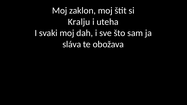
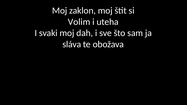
Kralju: Kralju -> Volim (79, 22)
